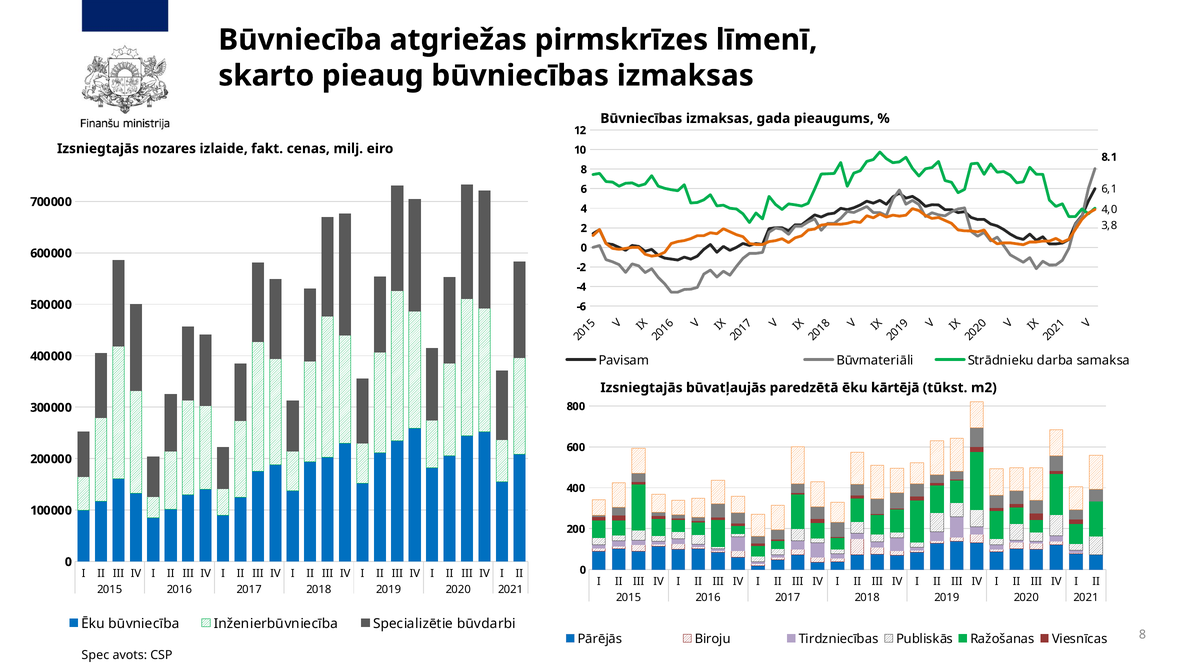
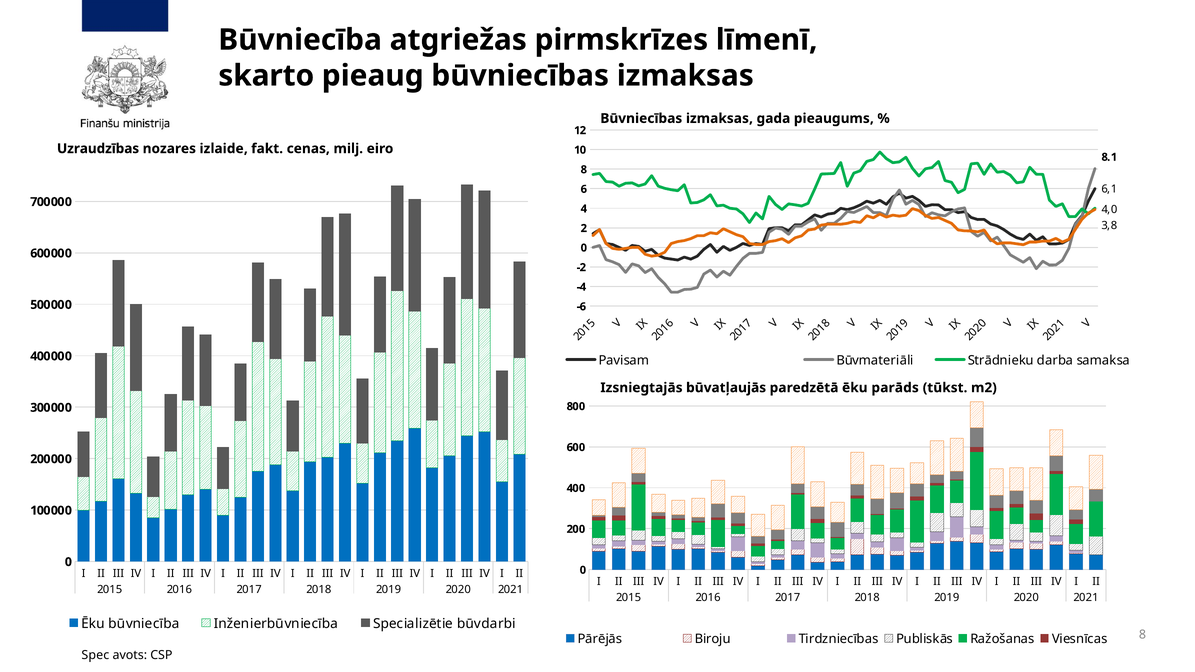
Izsniegtajās: Izsniegtajās -> Uzraudzības (98, 149)
kārtējā: kārtējā -> parāds (895, 388)
